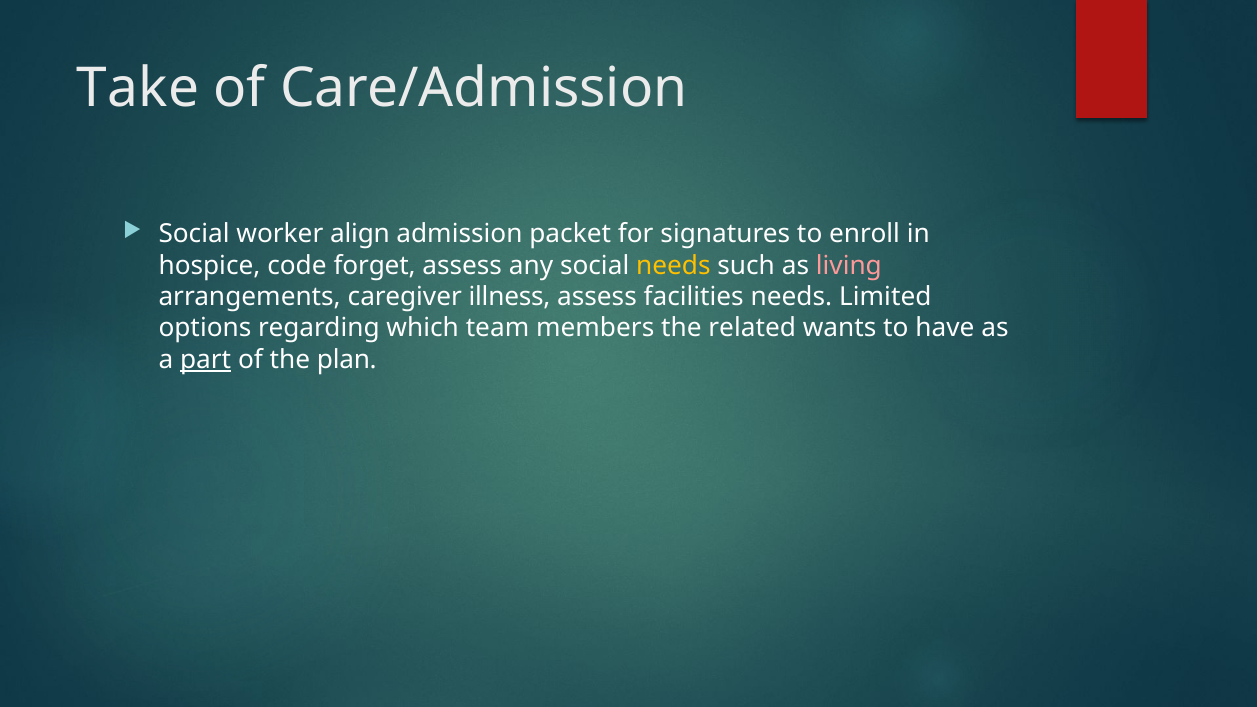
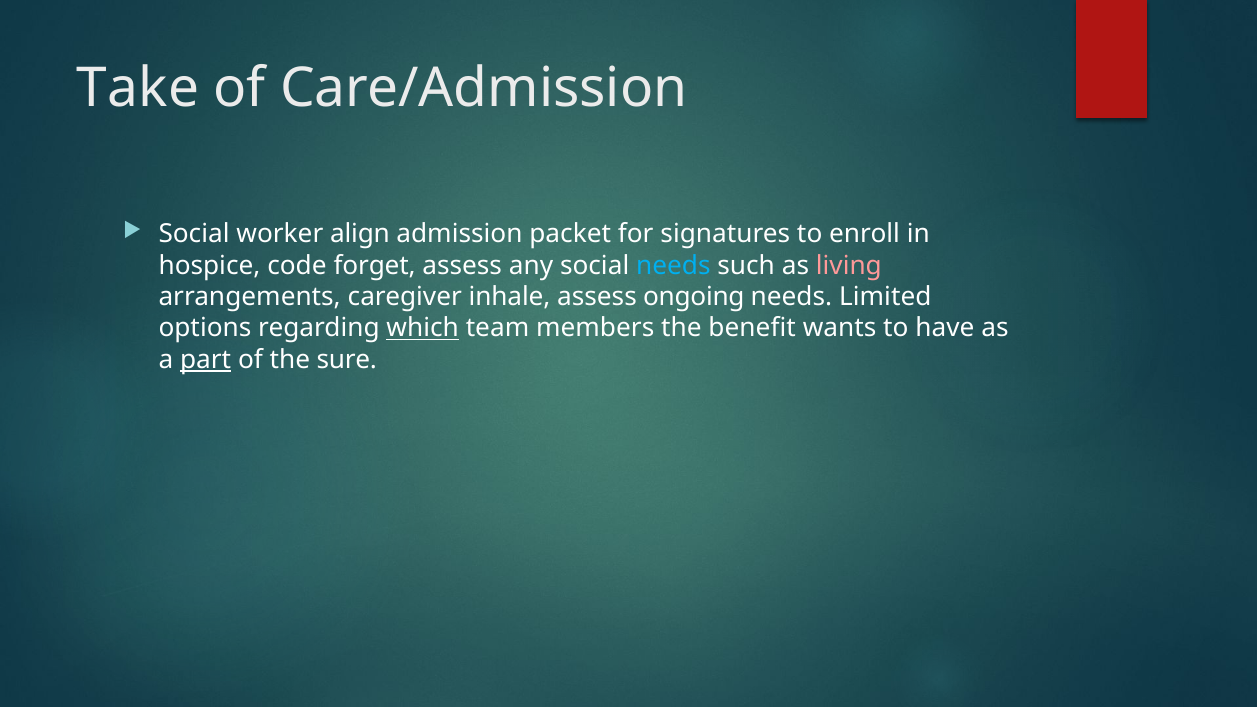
needs colour: yellow -> light blue (673, 265)
illness: illness -> inhale (510, 297)
facilities: facilities -> ongoing (694, 297)
which underline: none -> present (423, 328)
related: related -> benefit (752, 328)
plan: plan -> sure (347, 360)
